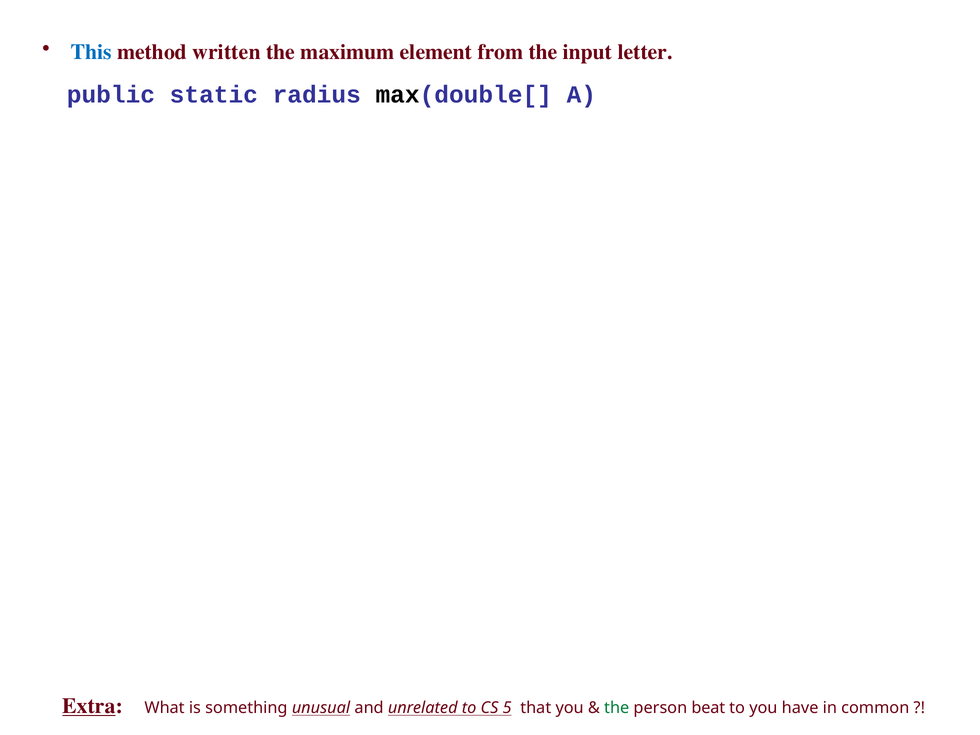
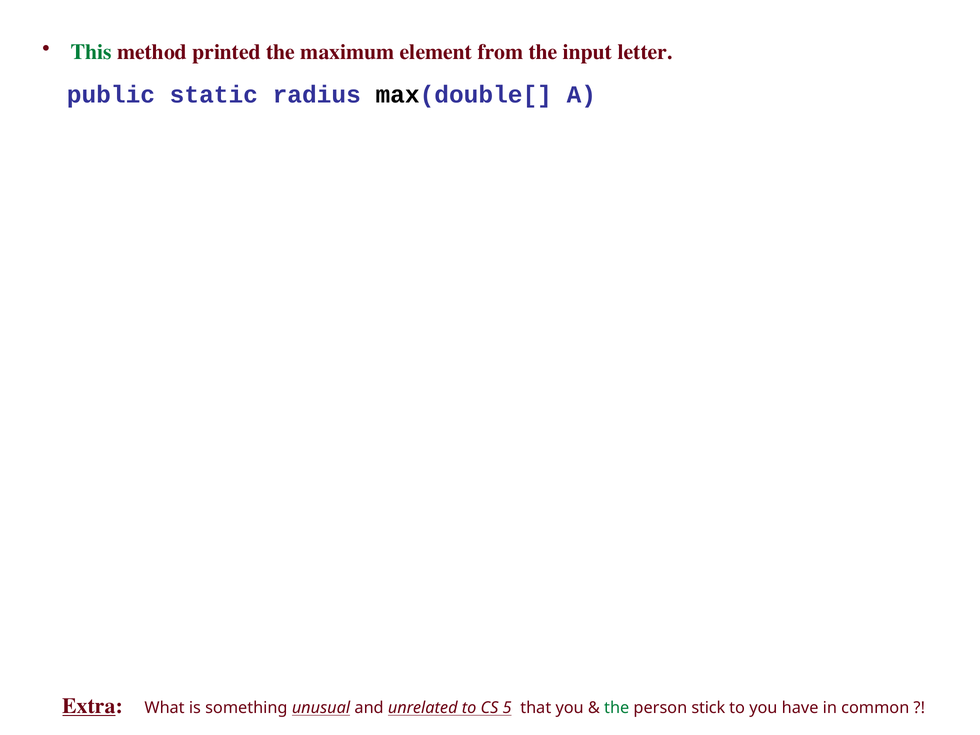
This colour: blue -> green (91, 52)
written: written -> printed (227, 52)
beat: beat -> stick (708, 708)
